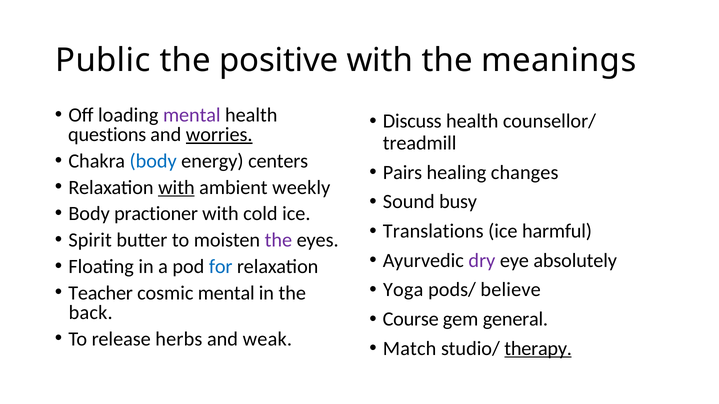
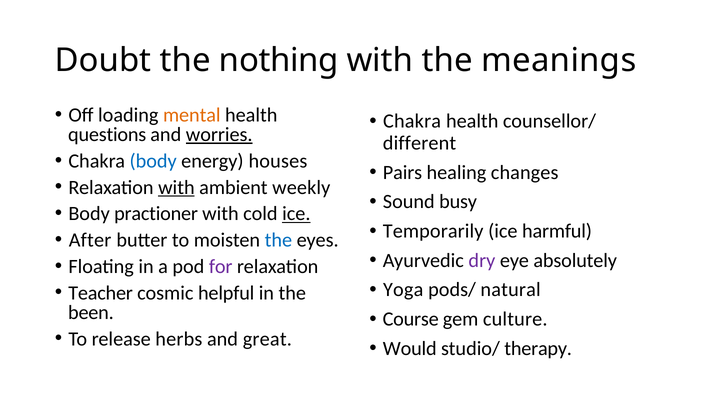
Public: Public -> Doubt (103, 60)
positive: positive -> nothing (279, 60)
mental colour: purple -> orange (192, 115)
Discuss: Discuss -> Chakra (412, 121)
treadmill: treadmill -> different (420, 143)
centers: centers -> houses (278, 161)
ice underline: none -> present (296, 214)
Translations: Translations -> Temporarily (433, 231)
Spirit: Spirit -> After (90, 240)
the colour: purple -> blue (278, 240)
for colour: blue -> purple (221, 267)
believe: believe -> natural (511, 290)
cosmic mental: mental -> helpful (226, 293)
back: back -> been (91, 313)
general: general -> culture (515, 319)
weak: weak -> great (267, 339)
Match: Match -> Would (410, 349)
therapy underline: present -> none (538, 349)
